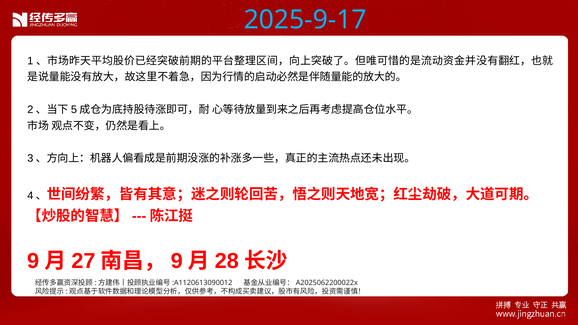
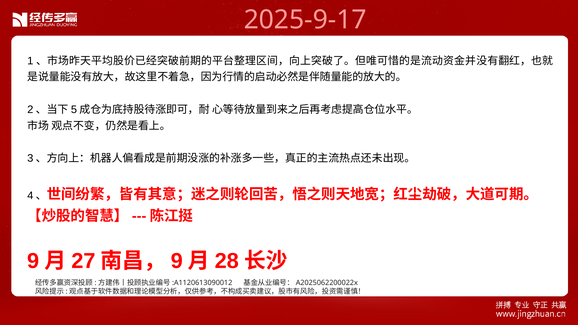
2025-9-17 colour: light blue -> pink (305, 20)
